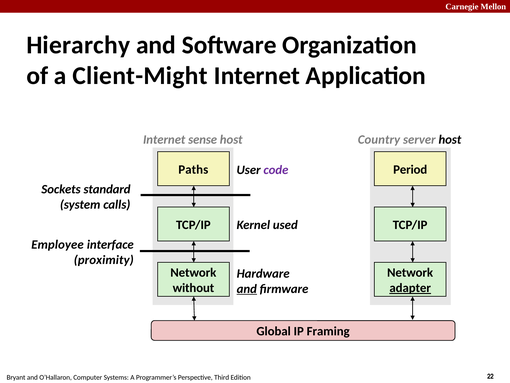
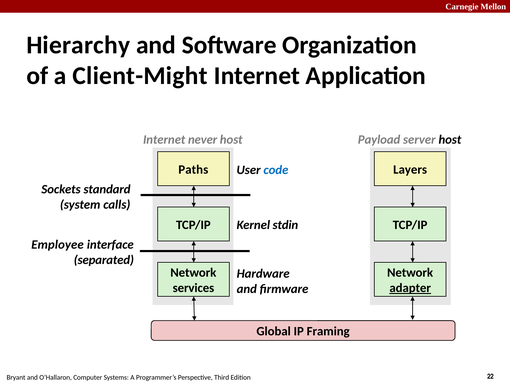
sense: sense -> never (203, 139)
Country: Country -> Payload (379, 139)
Period: Period -> Layers (410, 169)
code colour: purple -> blue (276, 170)
used: used -> stdin (285, 225)
proximity: proximity -> separated (104, 260)
without: without -> services (193, 288)
and underline: present -> none (247, 289)
